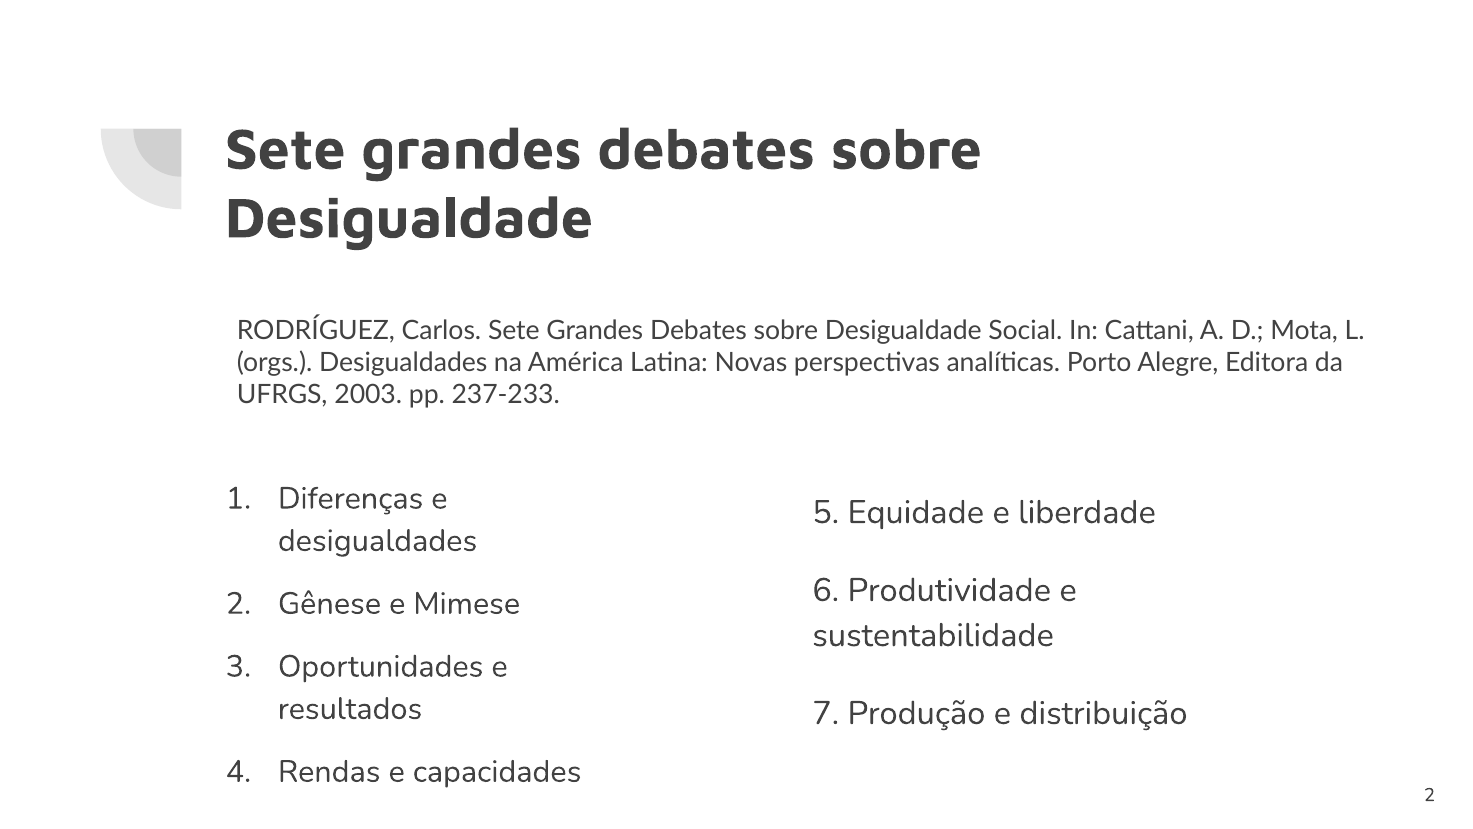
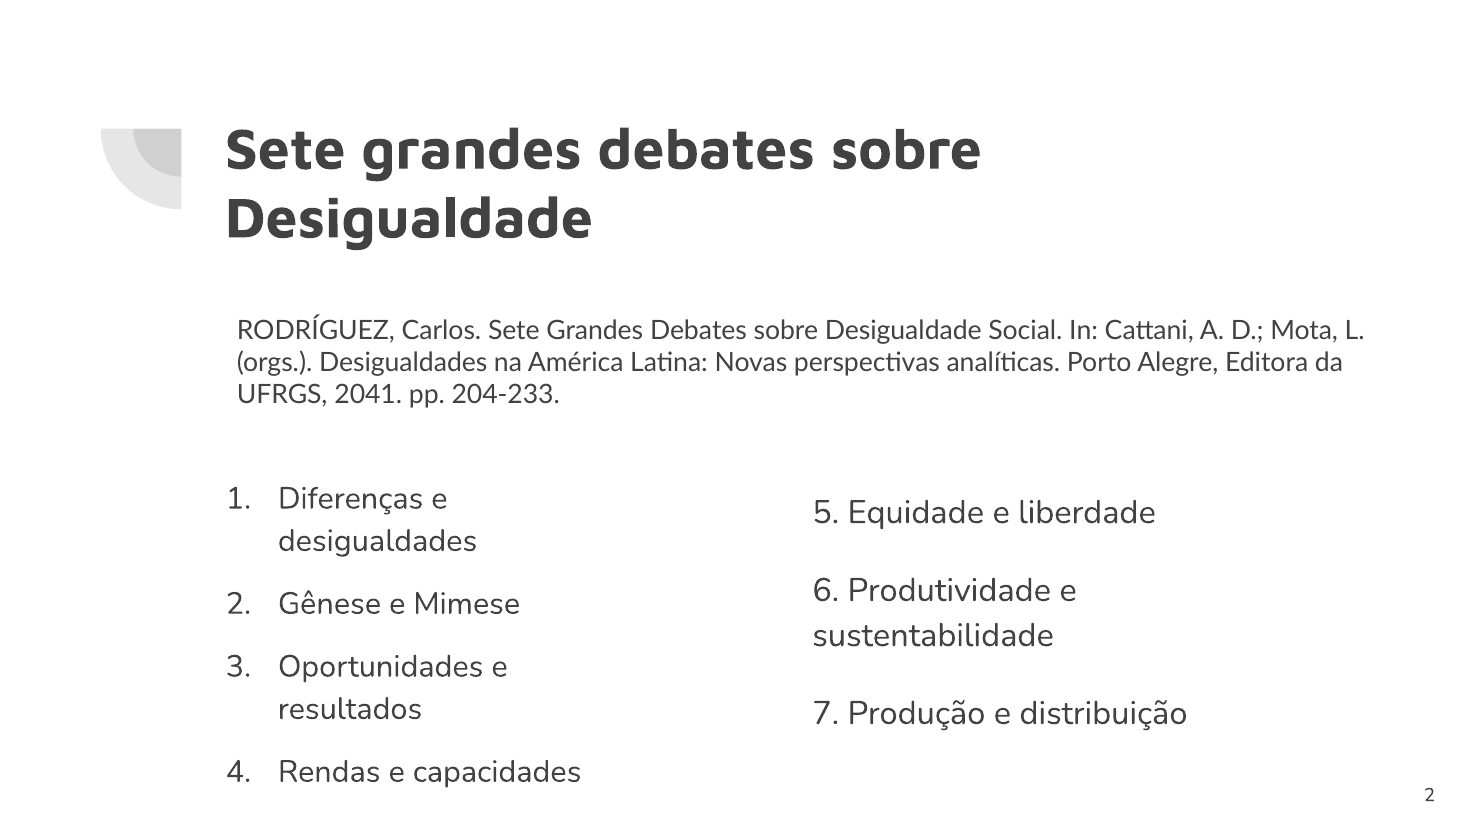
2003: 2003 -> 2041 (368, 394)
237-233: 237-233 -> 204-233 (506, 394)
